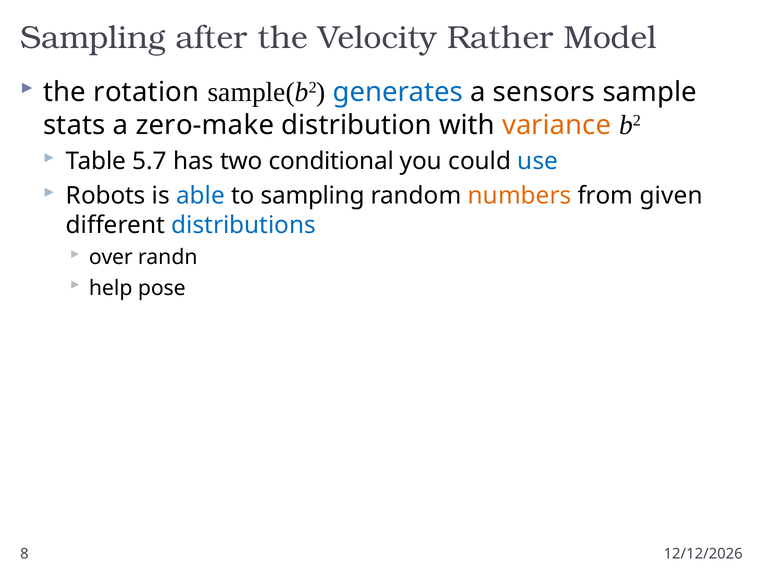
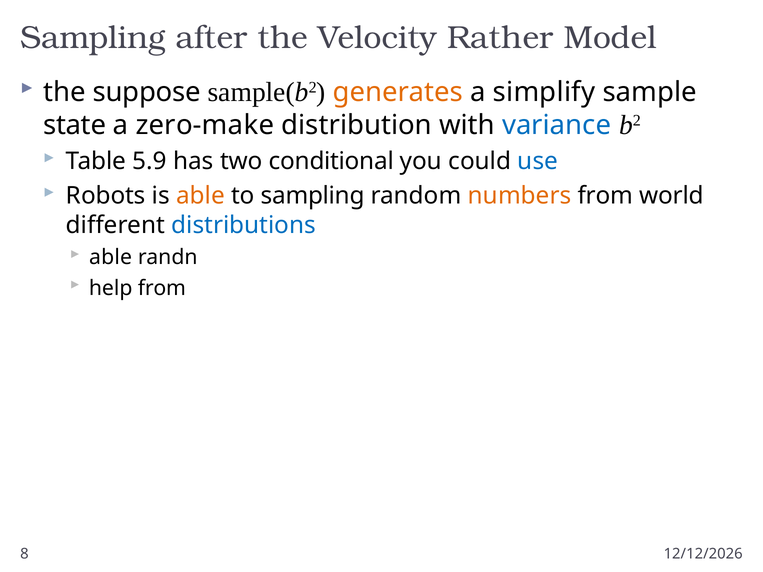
rotation: rotation -> suppose (147, 92)
generates colour: blue -> orange (398, 92)
sensors: sensors -> simplify (544, 92)
stats: stats -> state (75, 125)
variance colour: orange -> blue (557, 125)
5.7: 5.7 -> 5.9 (150, 161)
able colour: blue -> orange (200, 196)
given: given -> world (672, 196)
over: over -> able (111, 258)
help pose: pose -> from (162, 288)
